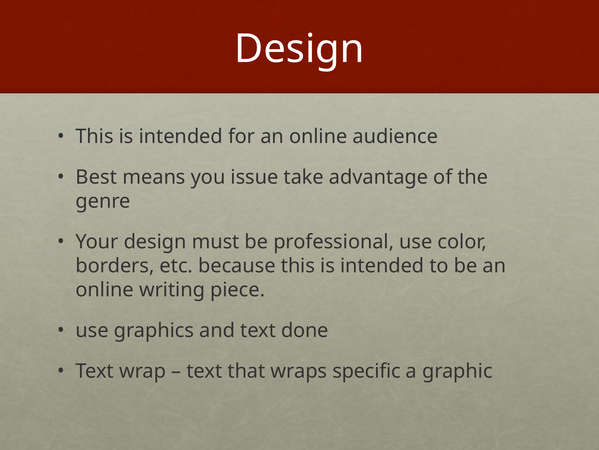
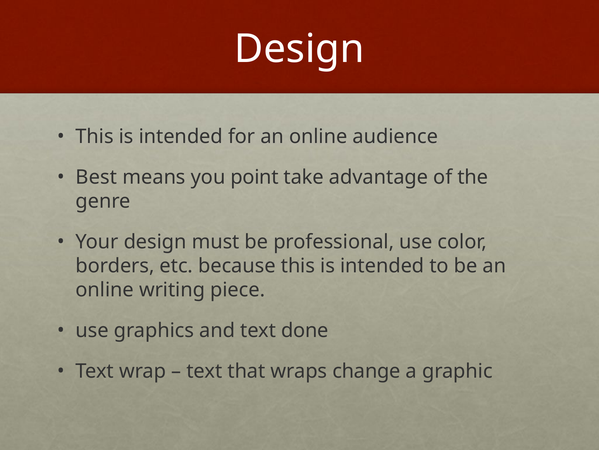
issue: issue -> point (255, 177)
specific: specific -> change (366, 370)
